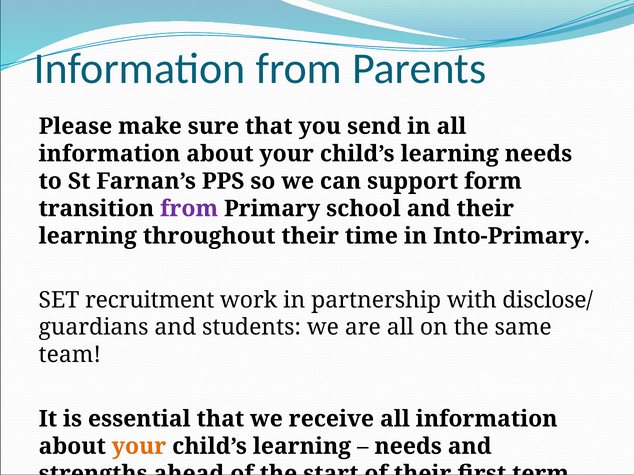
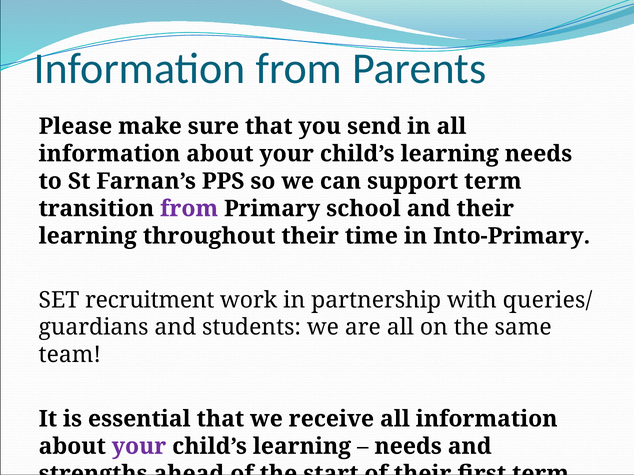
support form: form -> term (493, 181)
disclose/: disclose/ -> queries/ (547, 300)
your colour: orange -> purple (139, 447)
